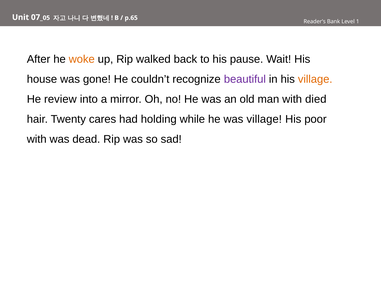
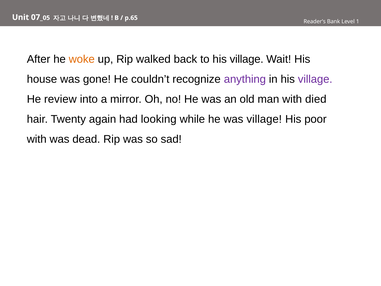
to his pause: pause -> village (247, 59)
beautiful: beautiful -> anything (245, 79)
village colour: orange -> purple (315, 79)
cares: cares -> again (103, 119)
holding: holding -> looking (159, 119)
